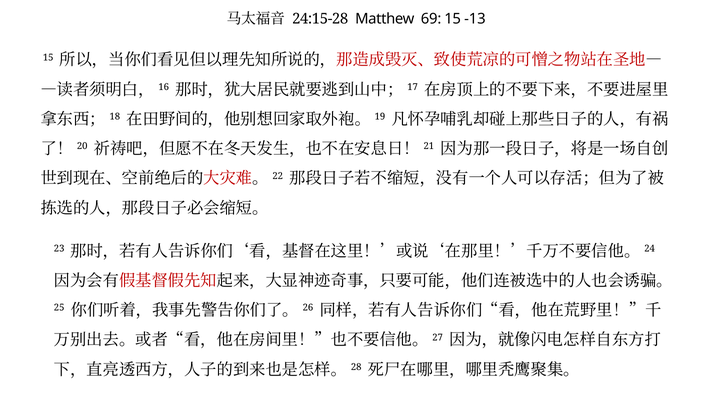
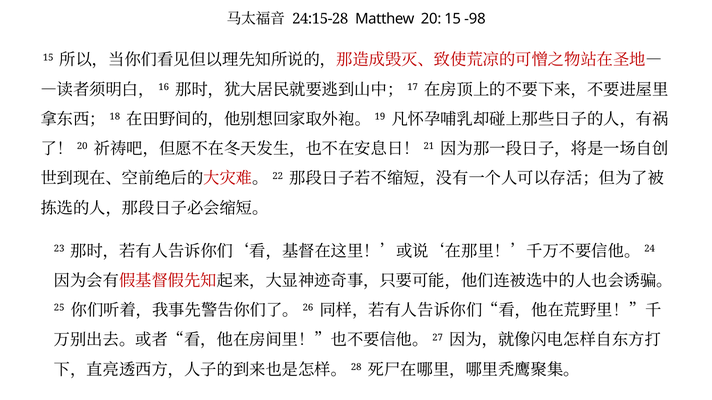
69: 69 -> 20 (431, 19)
-13: -13 -> -98 (475, 19)
